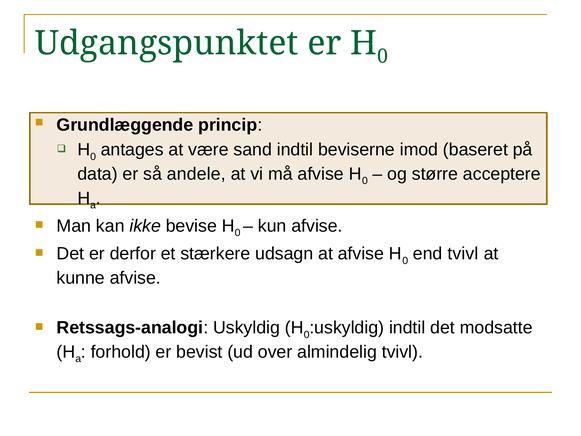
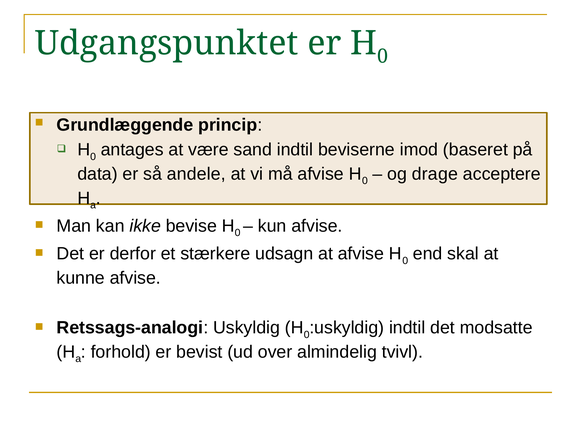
større: større -> drage (435, 174)
end tvivl: tvivl -> skal (463, 254)
